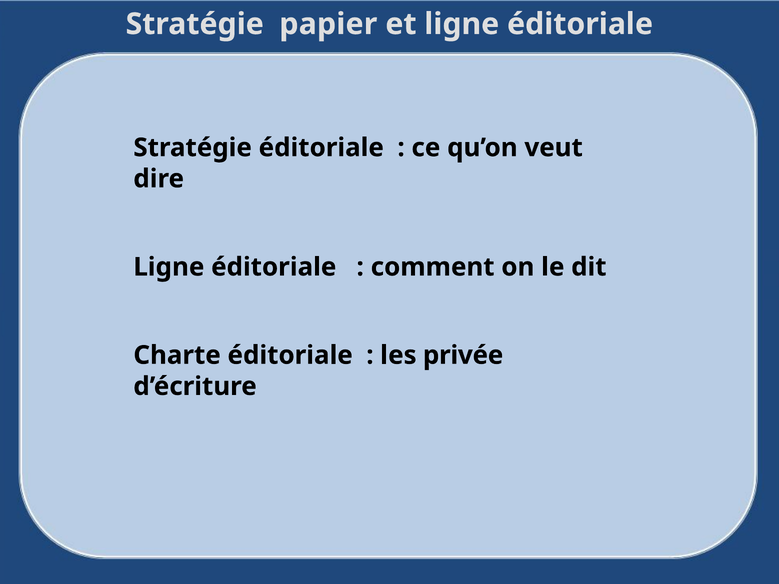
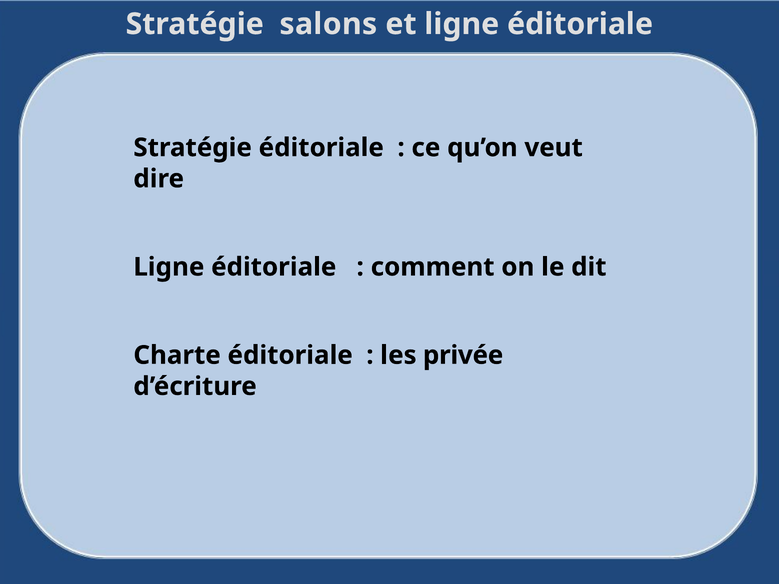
papier: papier -> salons (328, 24)
